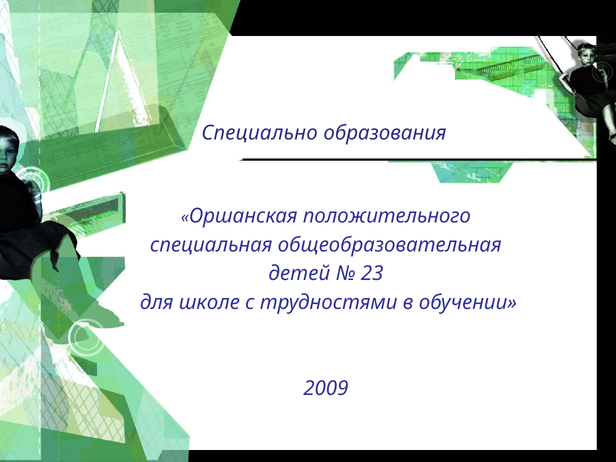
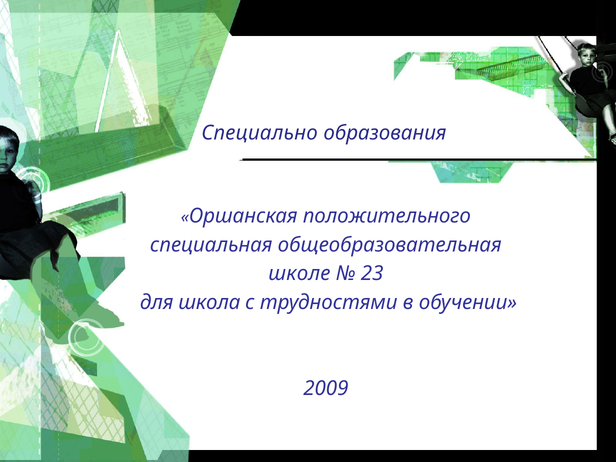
детей: детей -> школе (299, 274)
школе: школе -> школа (209, 302)
